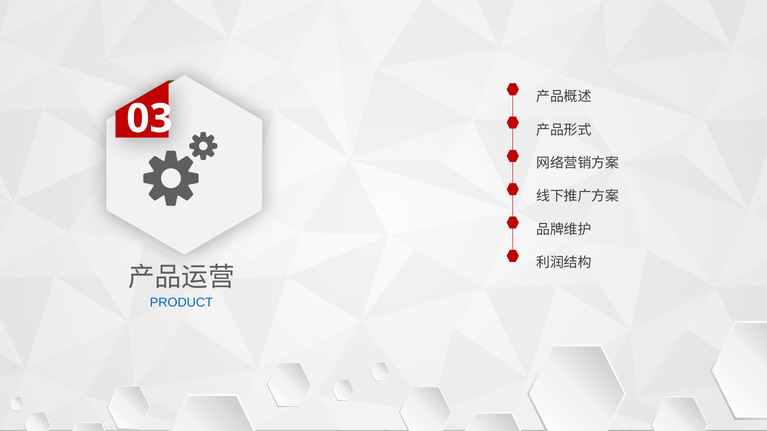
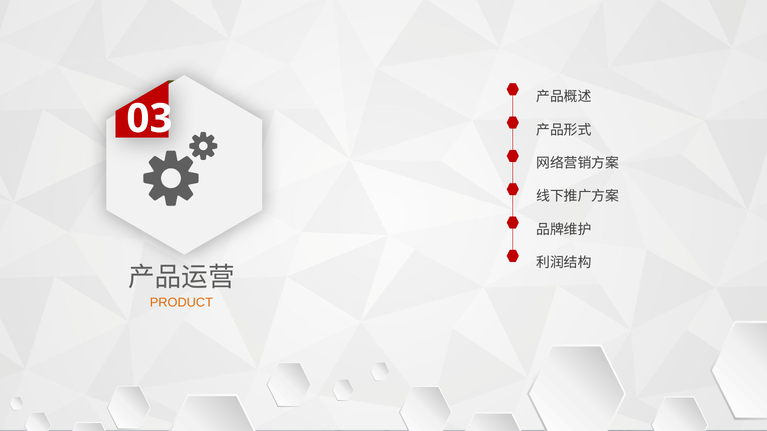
PRODUCT colour: blue -> orange (181, 303)
